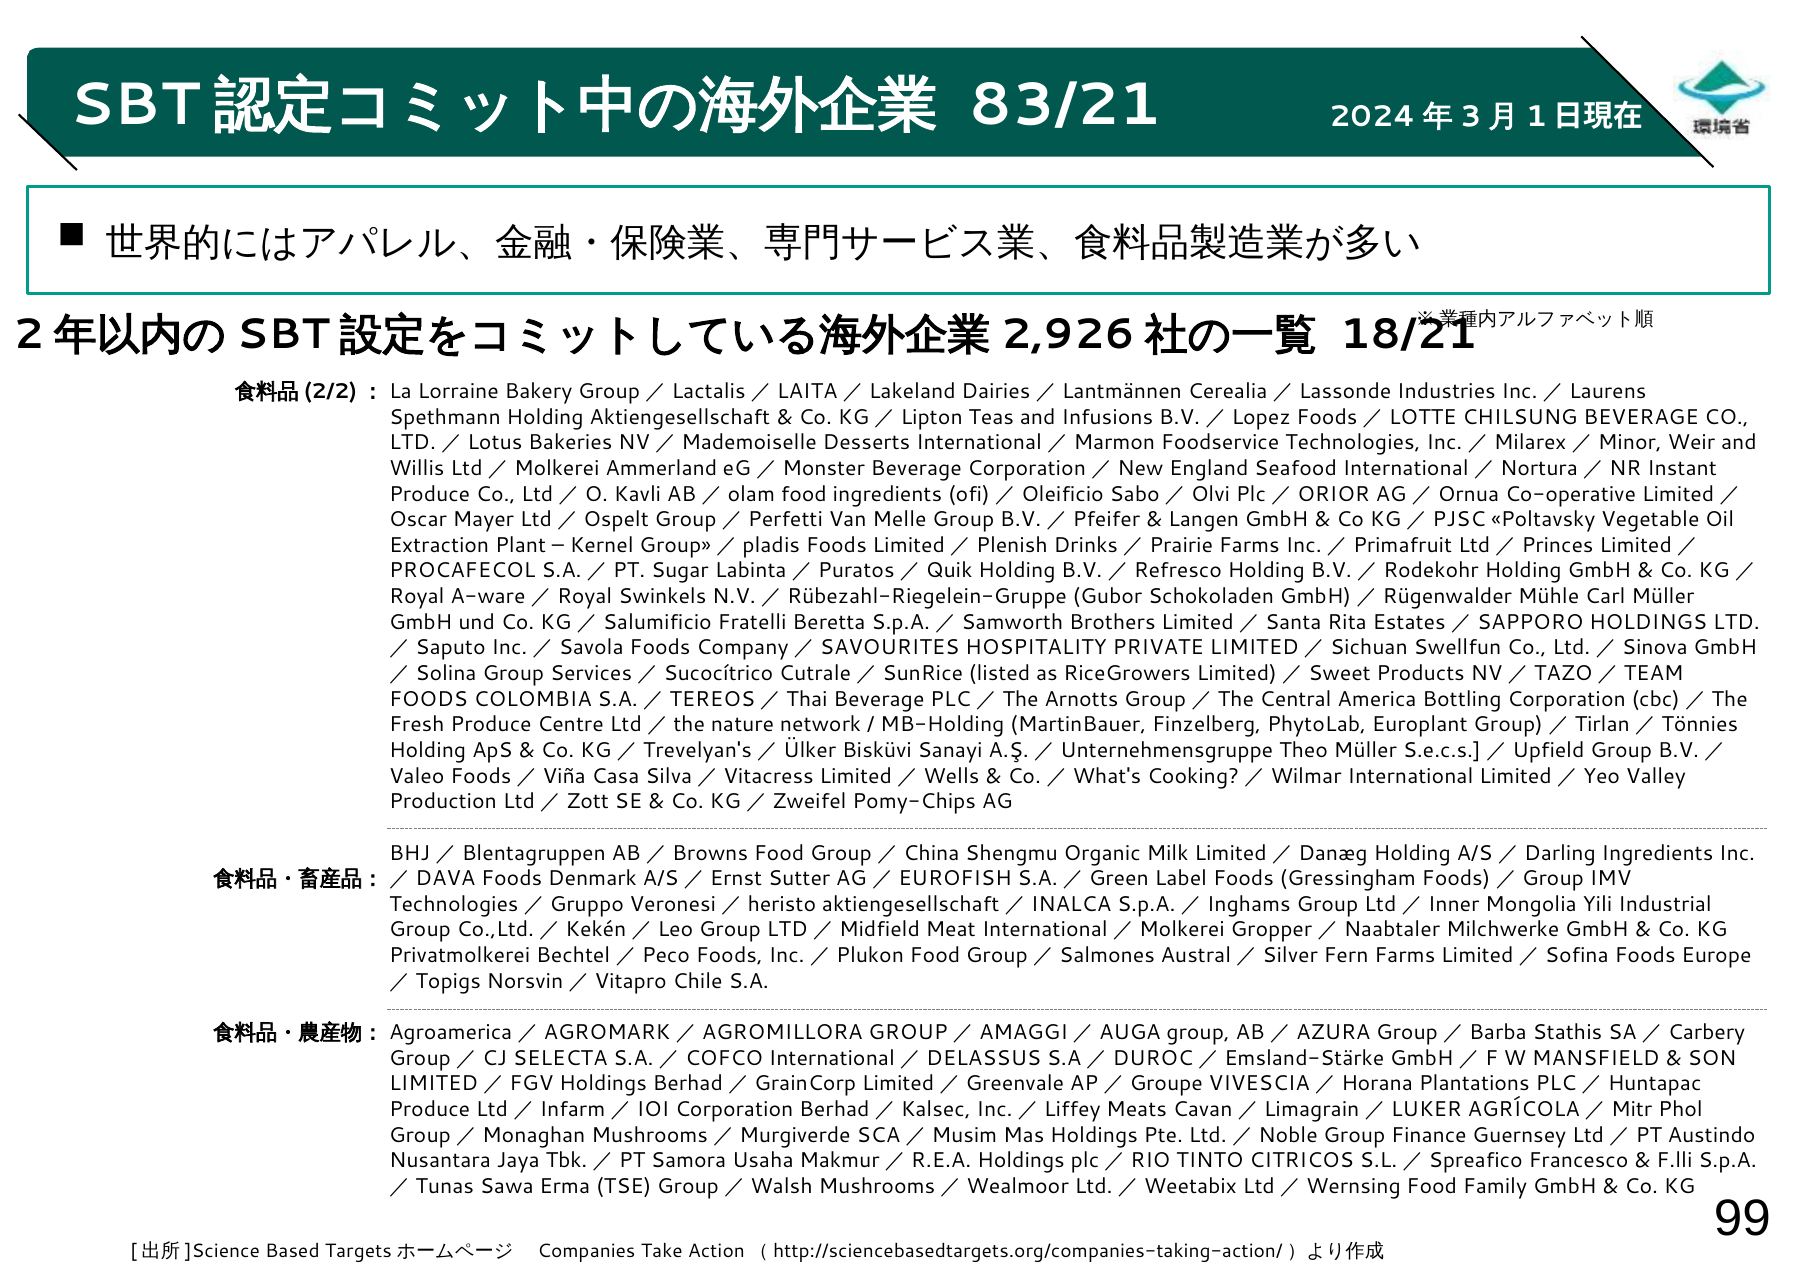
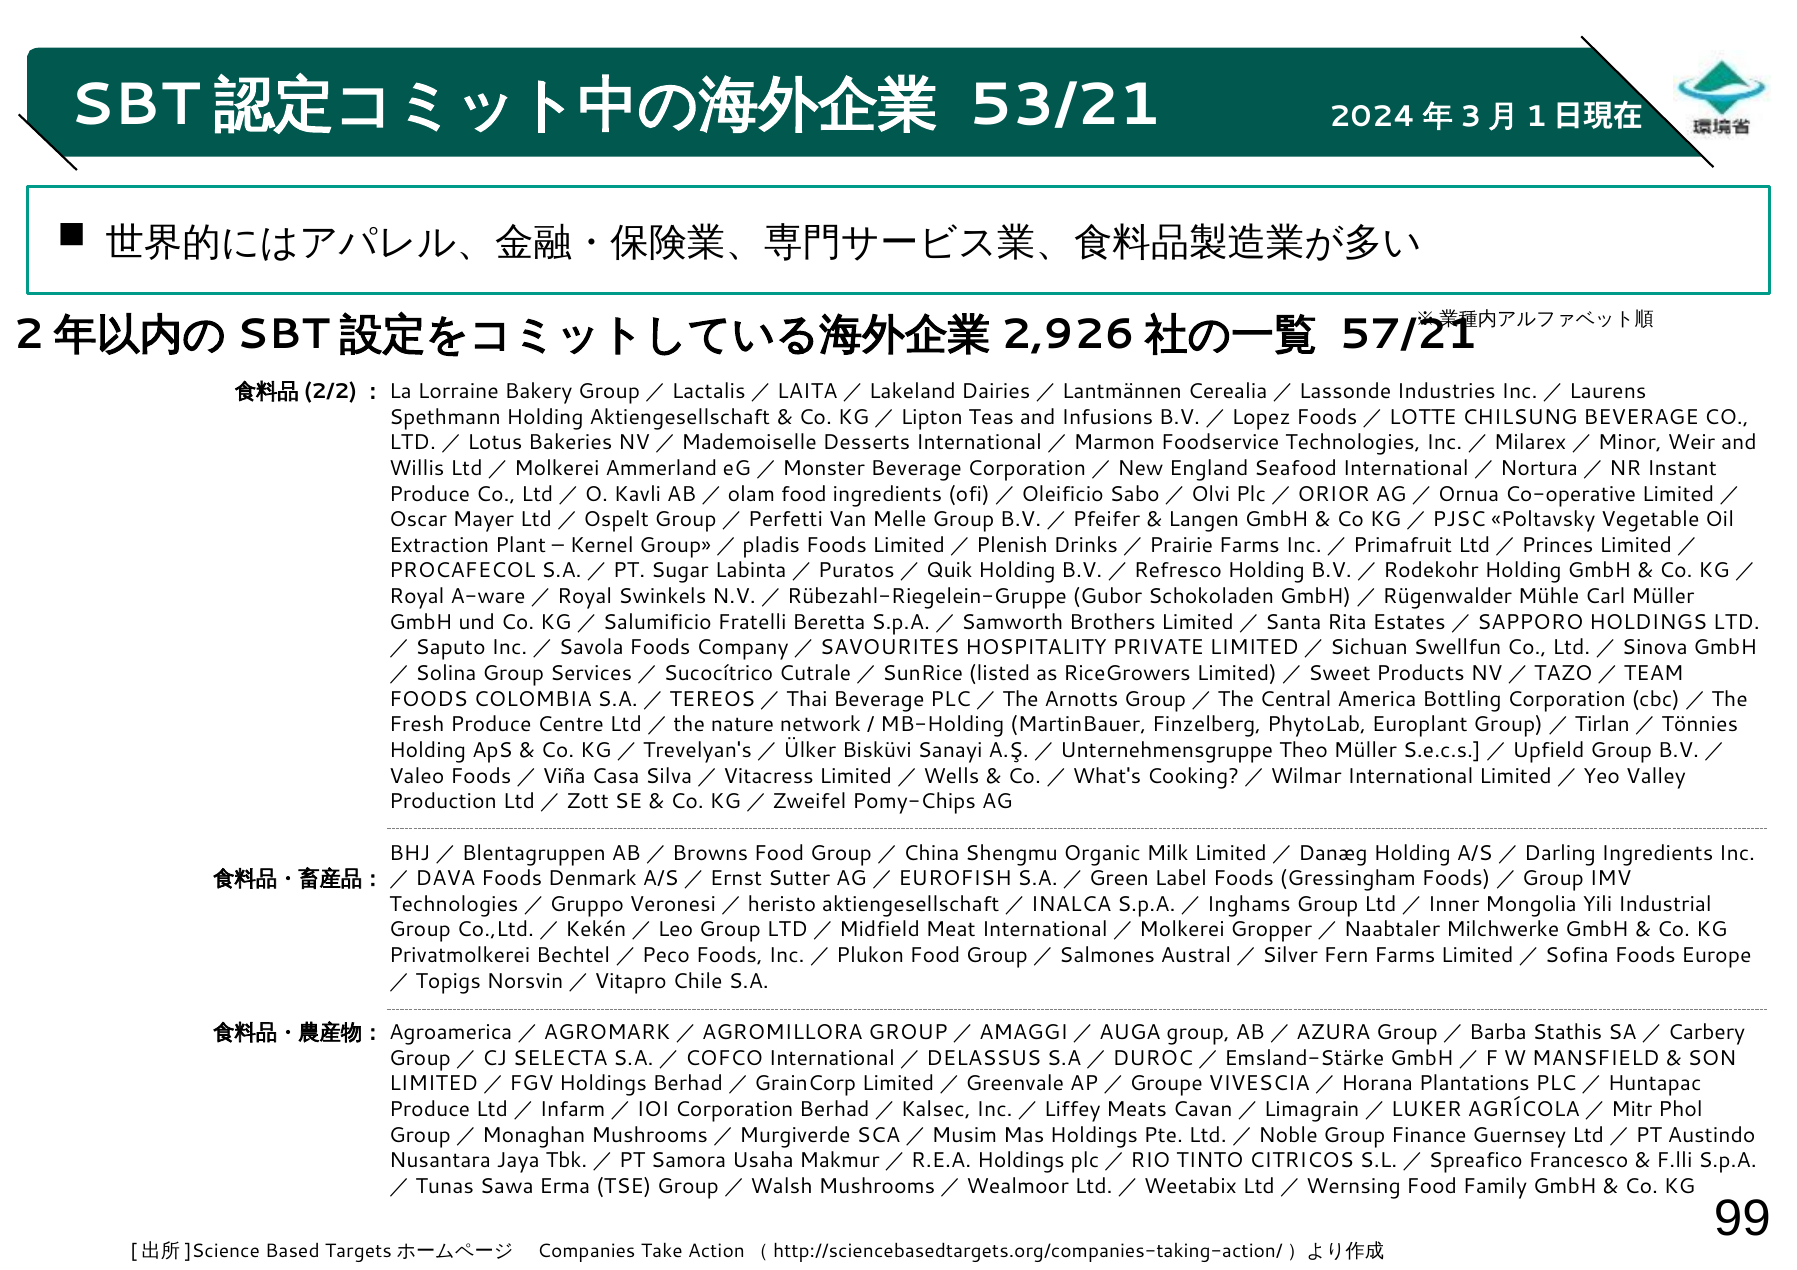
83/21: 83/21 -> 53/21 (1066, 105)
18/21: 18/21 -> 57/21 (1409, 335)
